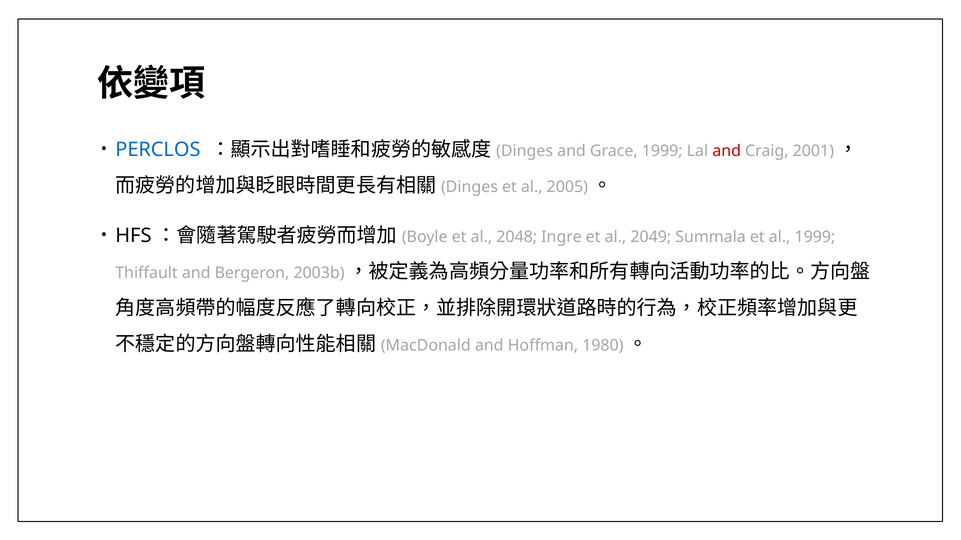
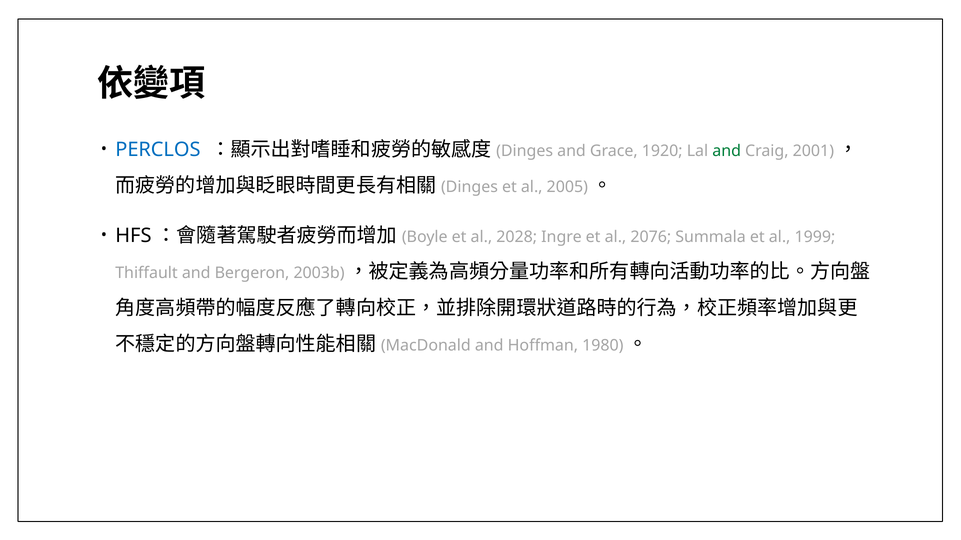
Grace 1999: 1999 -> 1920 (662, 151)
and colour: red -> green (727, 151)
2048: 2048 -> 2028 (517, 237)
2049: 2049 -> 2076 (651, 237)
